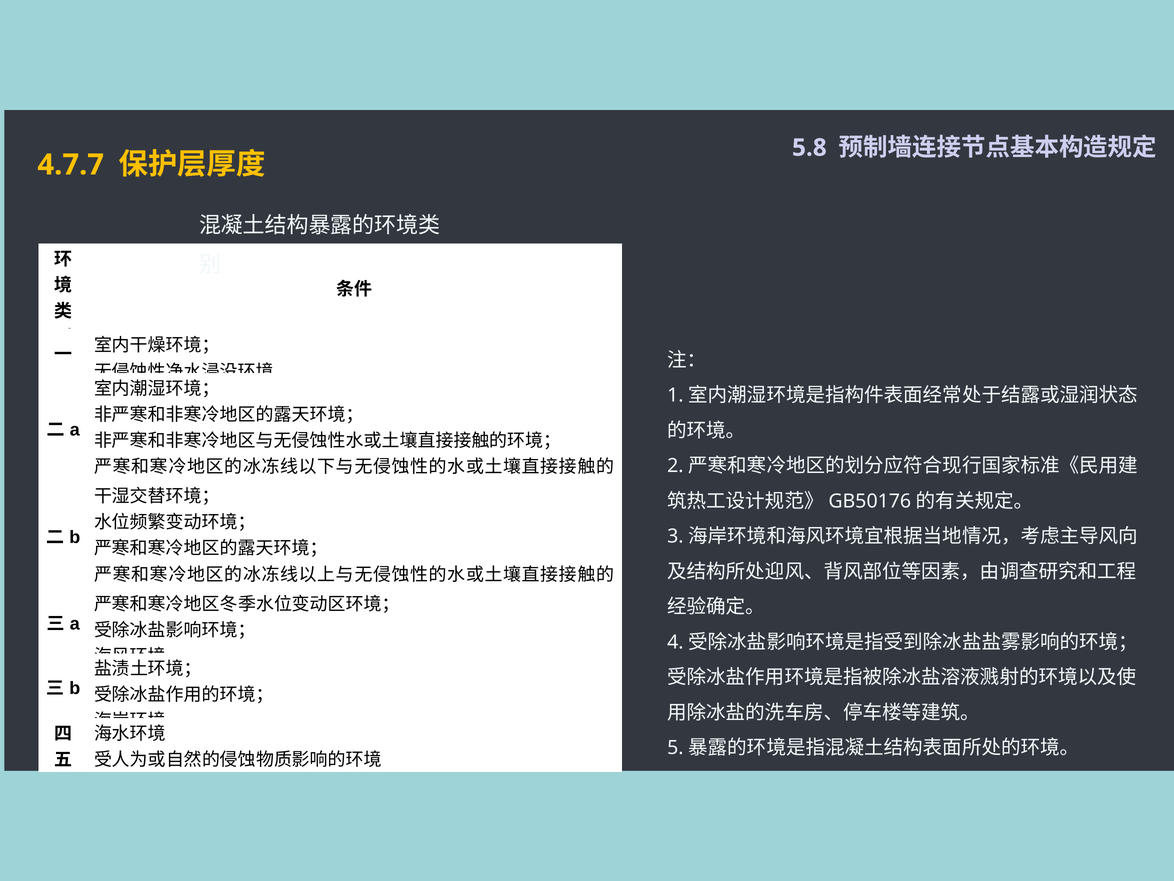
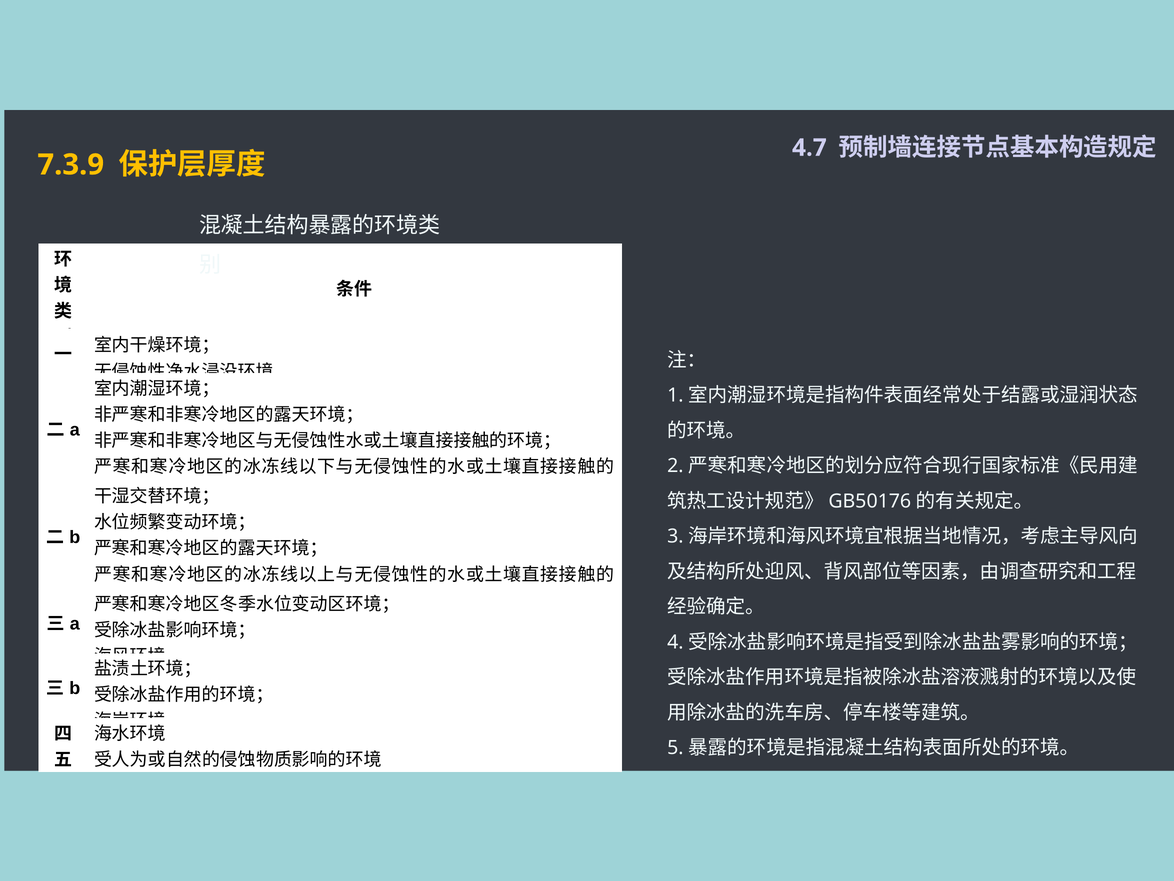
4.7.7: 4.7.7 -> 7.3.9 (71, 165)
5.8: 5.8 -> 4.7 (809, 148)
